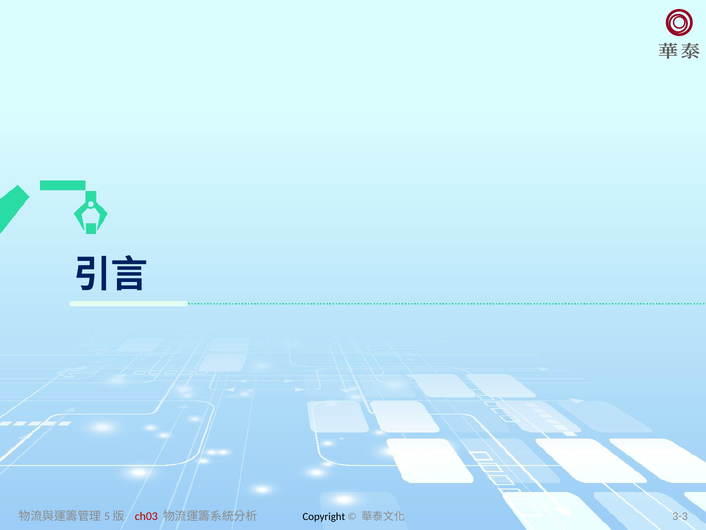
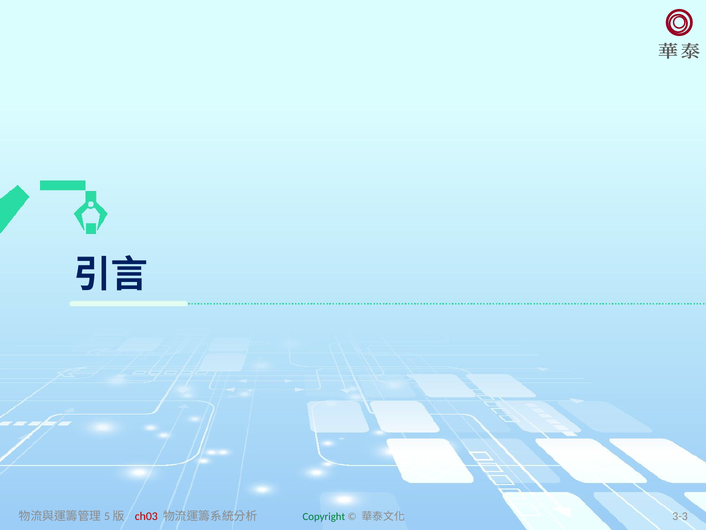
Copyright colour: black -> green (324, 516)
